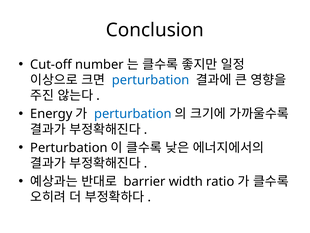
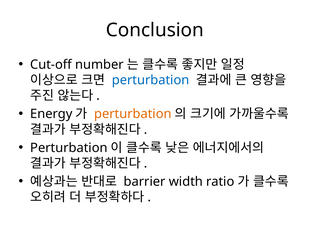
perturbation colour: blue -> orange (133, 114)
